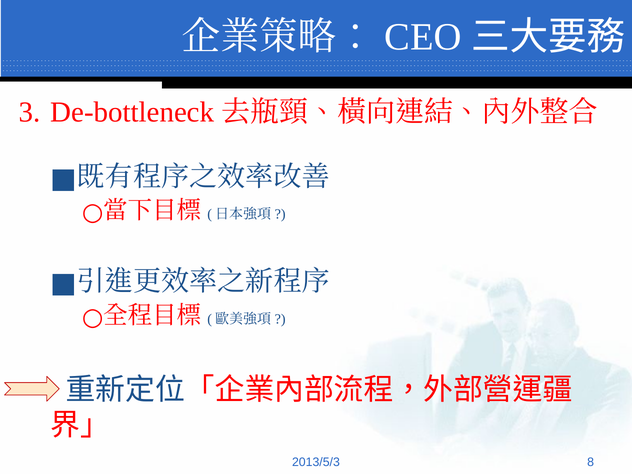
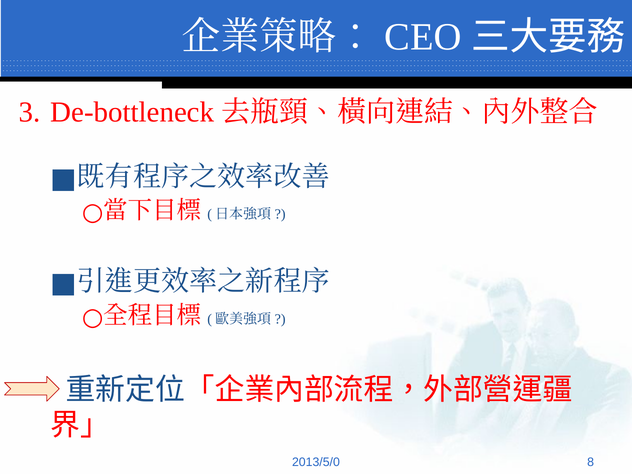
2013/5/3: 2013/5/3 -> 2013/5/0 (316, 462)
